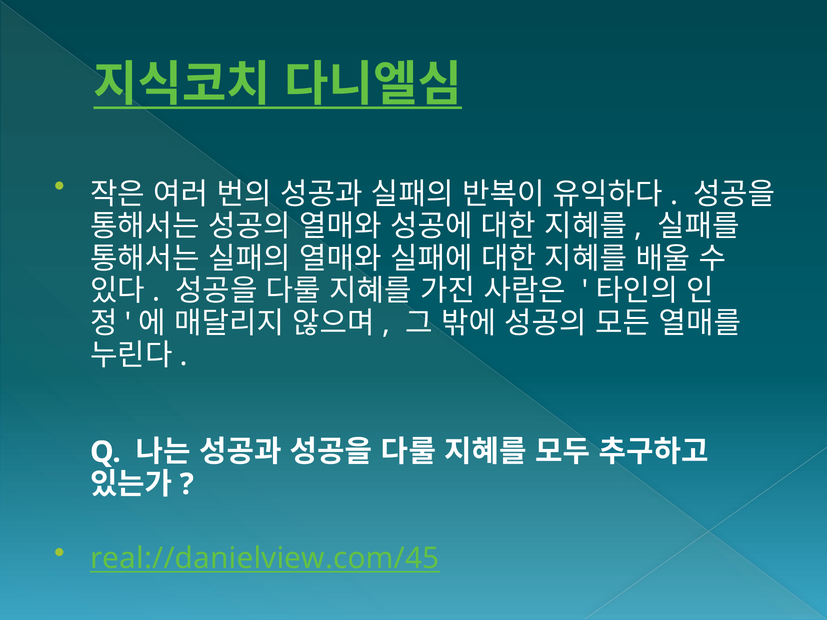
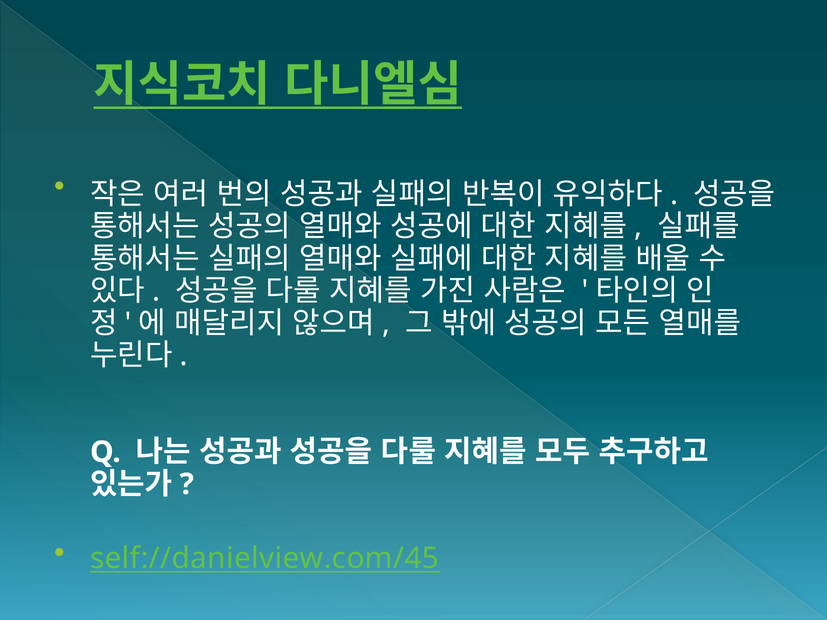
real://danielview.com/45: real://danielview.com/45 -> self://danielview.com/45 (265, 559)
